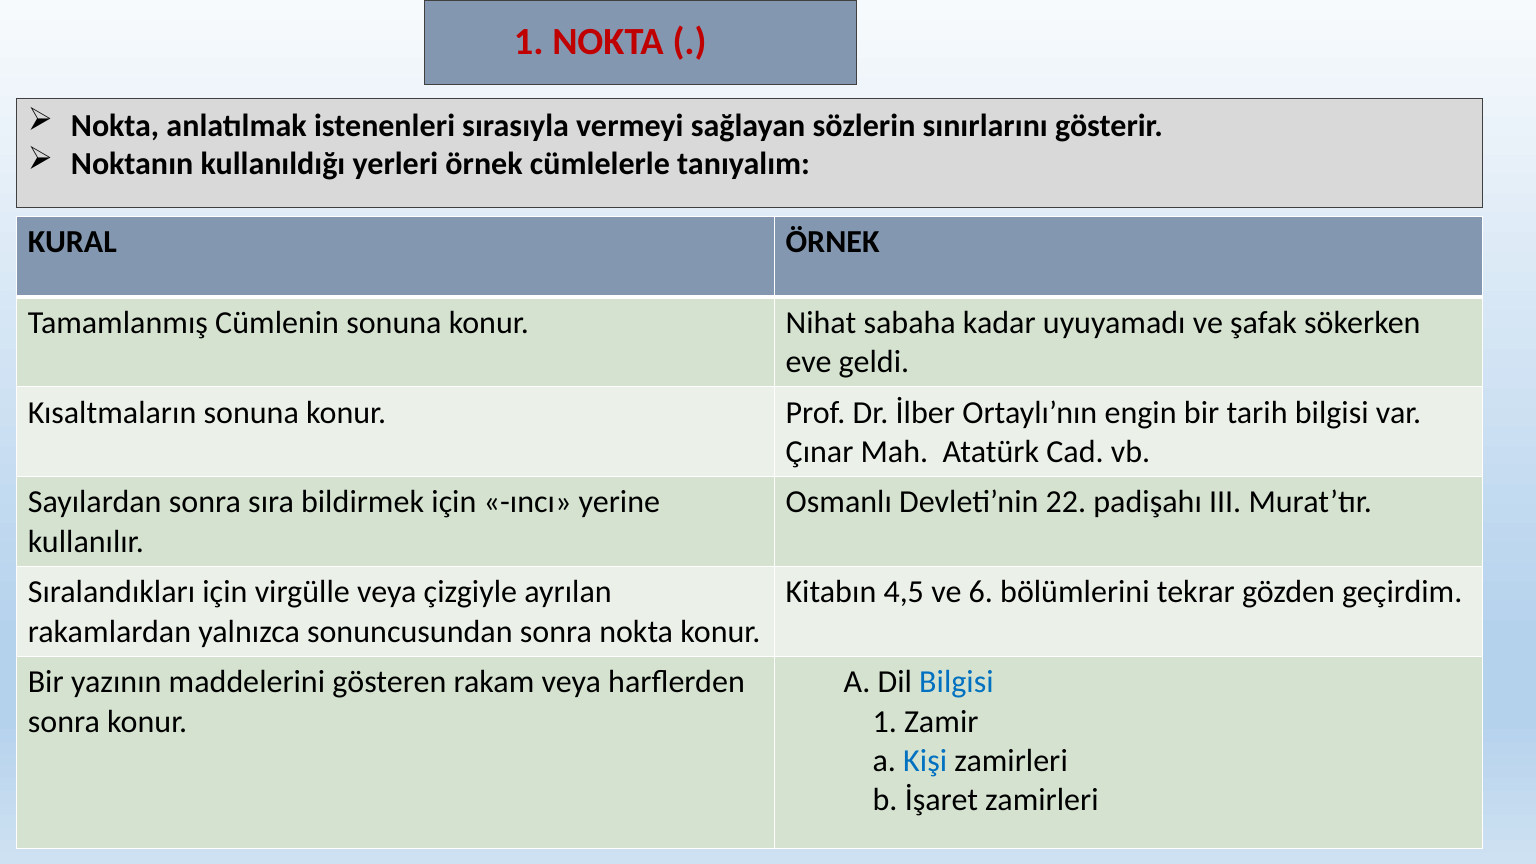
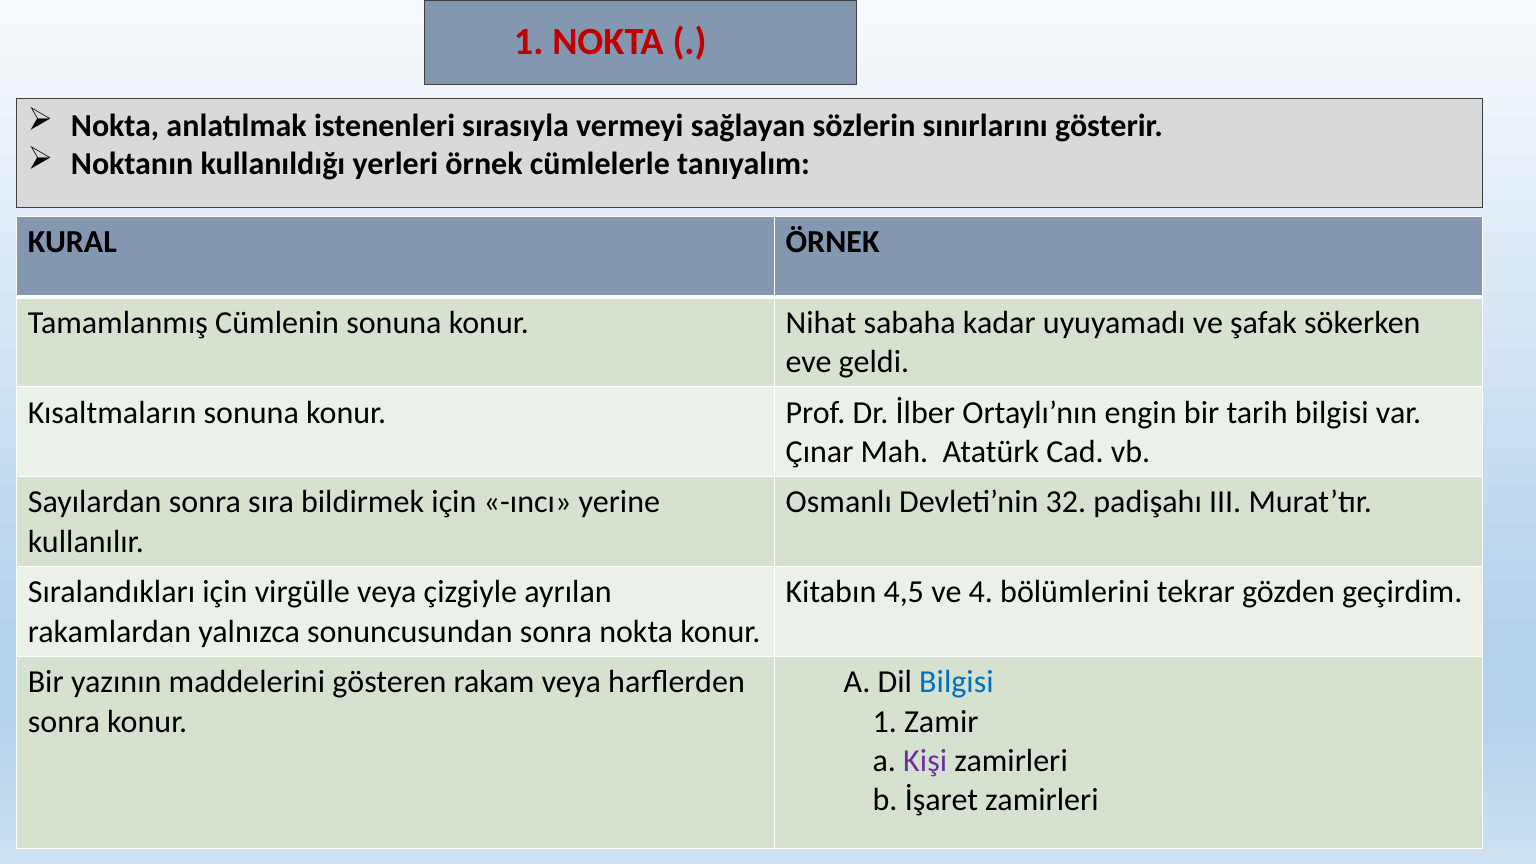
22: 22 -> 32 (1066, 502)
6: 6 -> 4 (981, 592)
Kişi colour: blue -> purple (925, 761)
